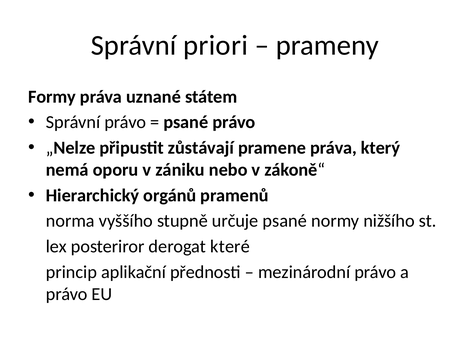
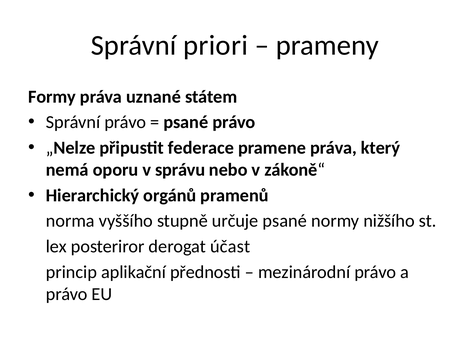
zůstávají: zůstávají -> federace (201, 148)
zániku: zániku -> správu (180, 170)
které: které -> účast (230, 247)
